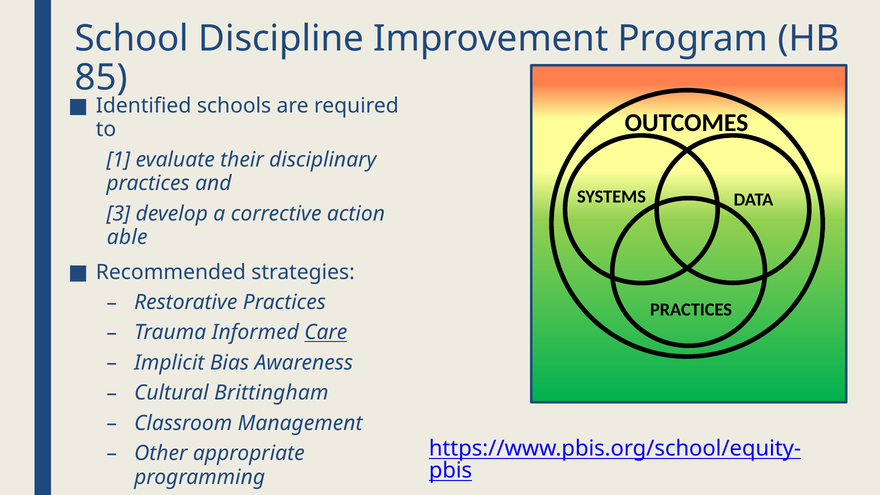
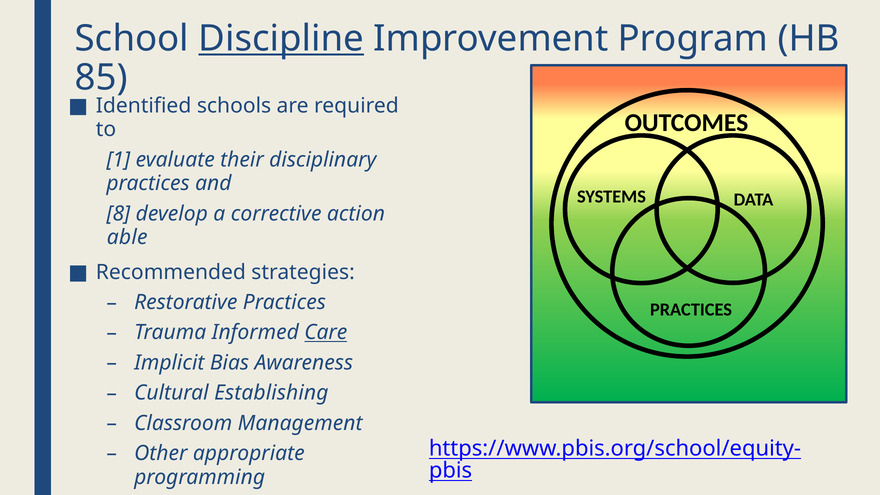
Discipline underline: none -> present (281, 39)
3: 3 -> 8 (118, 214)
Brittingham: Brittingham -> Establishing (271, 393)
